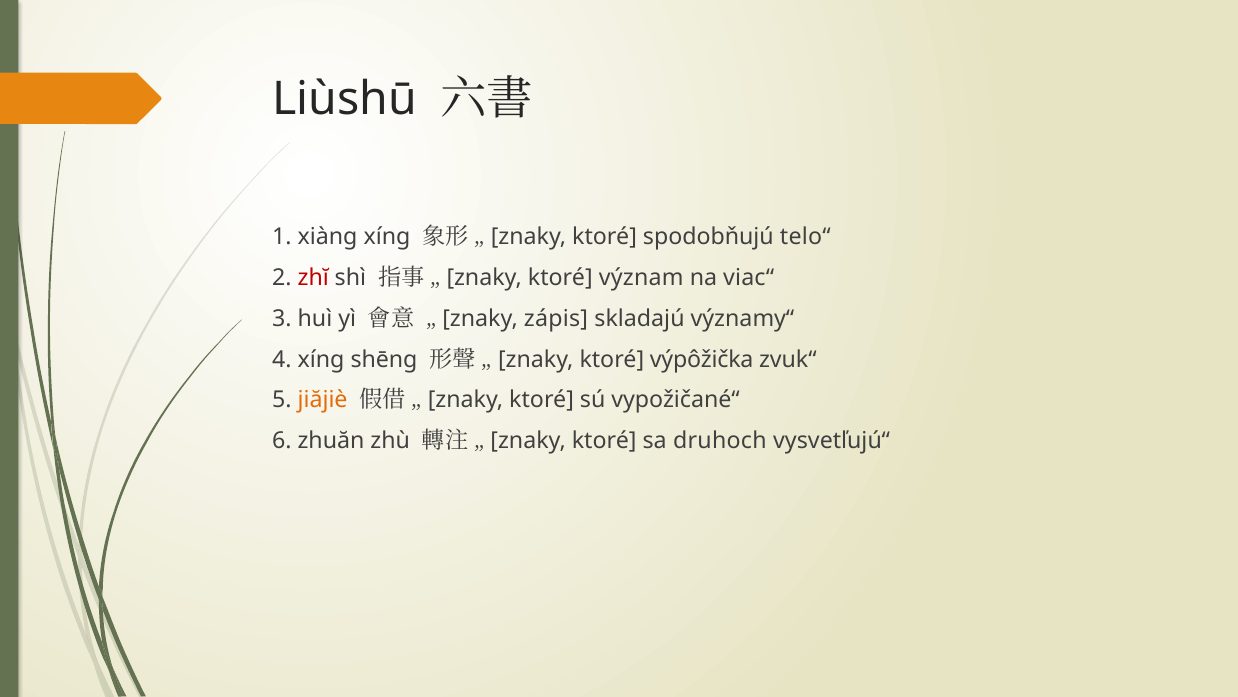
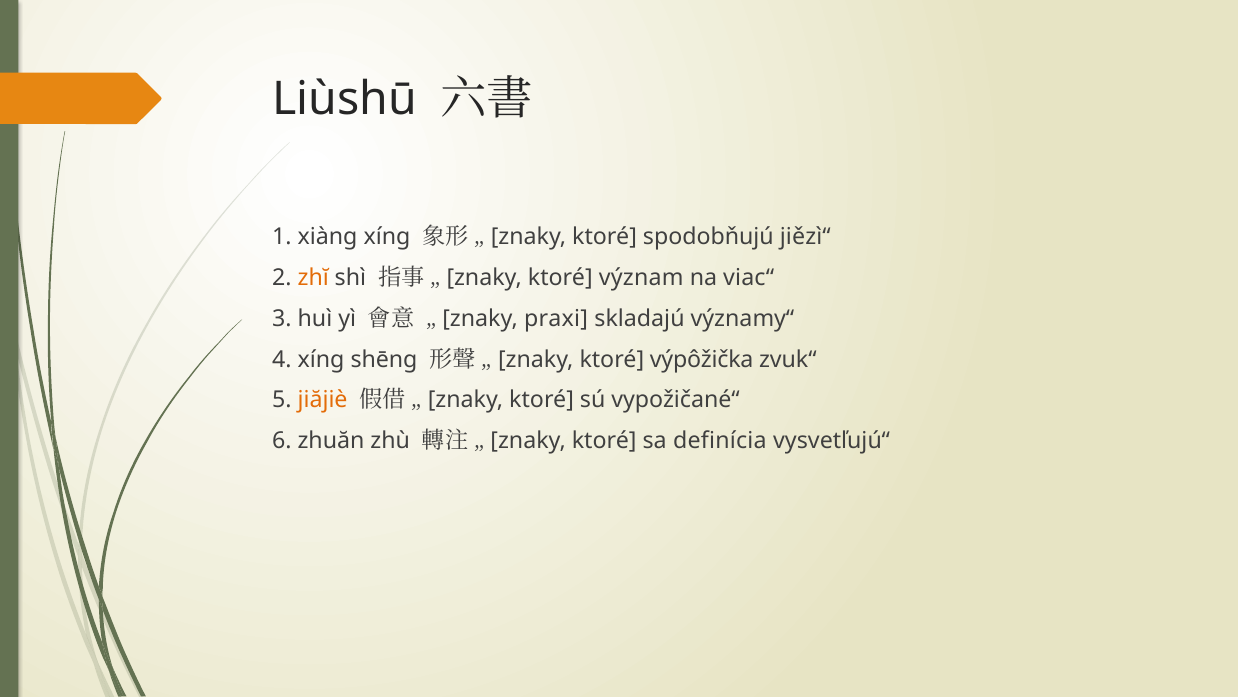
telo“: telo“ -> jiězì“ (805, 237)
zhĭ colour: red -> orange (313, 278)
zápis: zápis -> praxi (556, 318)
druhoch: druhoch -> definícia (720, 441)
